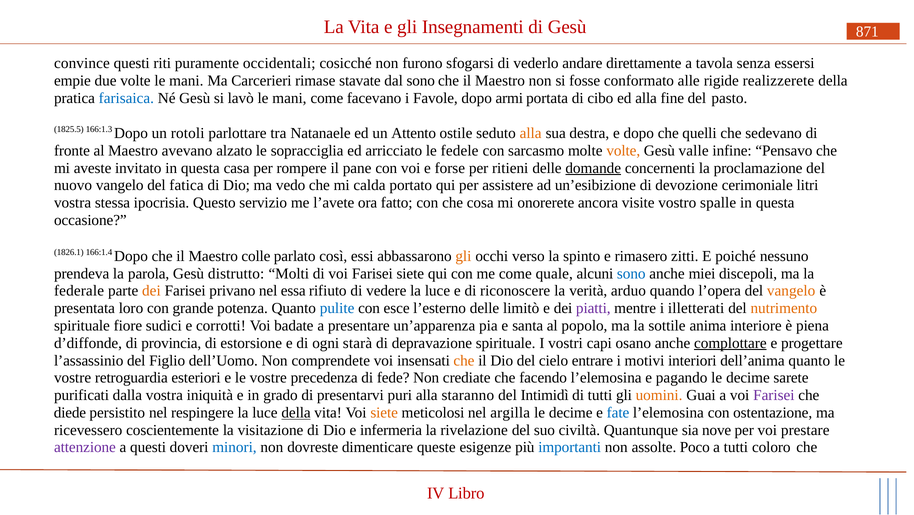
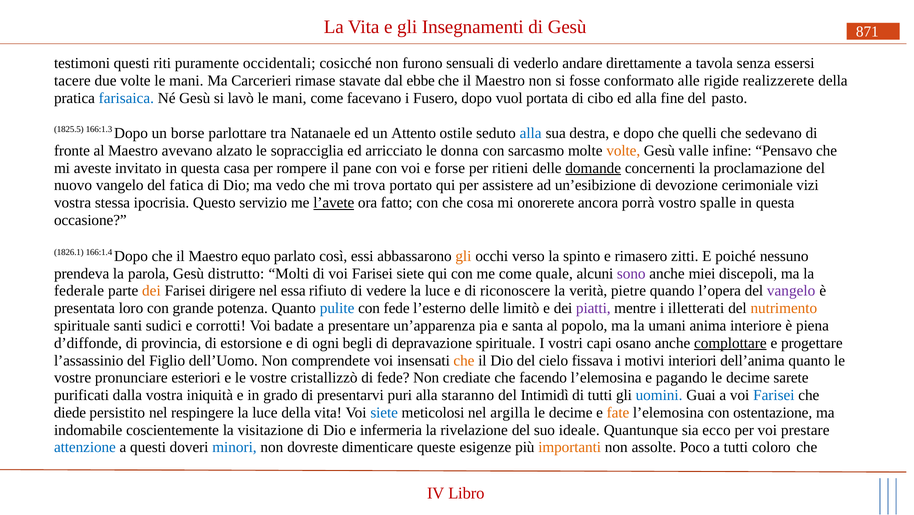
convince: convince -> testimoni (82, 63)
sfogarsi: sfogarsi -> sensuali (470, 63)
empie: empie -> tacere (72, 81)
dal sono: sono -> ebbe (421, 81)
Favole: Favole -> Fusero (435, 98)
armi: armi -> vuol (509, 98)
rotoli: rotoli -> borse (188, 133)
alla colour: orange -> blue (531, 133)
fedele: fedele -> donna (460, 151)
calda: calda -> trova (369, 185)
litri: litri -> vizi (808, 185)
l’avete underline: none -> present (334, 203)
visite: visite -> porrà (638, 203)
colle: colle -> equo (256, 256)
sono colour: blue -> purple (631, 273)
privano: privano -> dirigere (232, 291)
arduo: arduo -> pietre (628, 291)
vangelo colour: orange -> purple (791, 291)
con esce: esce -> fede (397, 308)
fiore: fiore -> santi (128, 326)
sottile: sottile -> umani (667, 326)
starà: starà -> begli (358, 343)
entrare: entrare -> fissava (592, 360)
retroguardia: retroguardia -> pronunciare (131, 378)
precedenza: precedenza -> cristallizzò (324, 378)
uomini colour: orange -> blue (659, 395)
Farisei colour: purple -> blue (774, 395)
della underline: present -> none (296, 412)
siete colour: orange -> blue (384, 412)
fate colour: blue -> orange (618, 412)
ricevessero: ricevessero -> indomabile (88, 430)
civiltà: civiltà -> ideale (579, 430)
nove: nove -> ecco (716, 430)
attenzione colour: purple -> blue (85, 447)
importanti colour: blue -> orange (570, 447)
